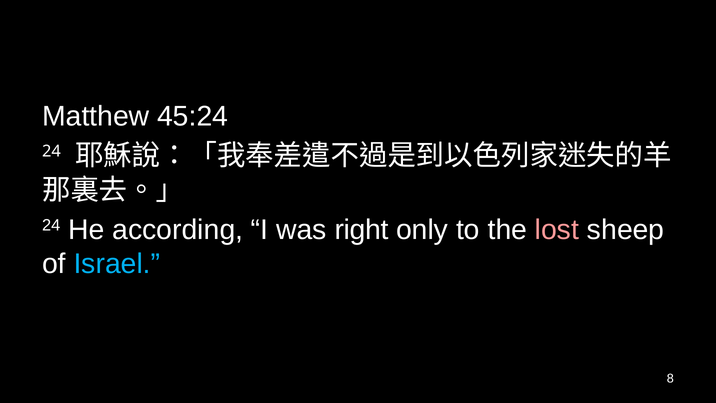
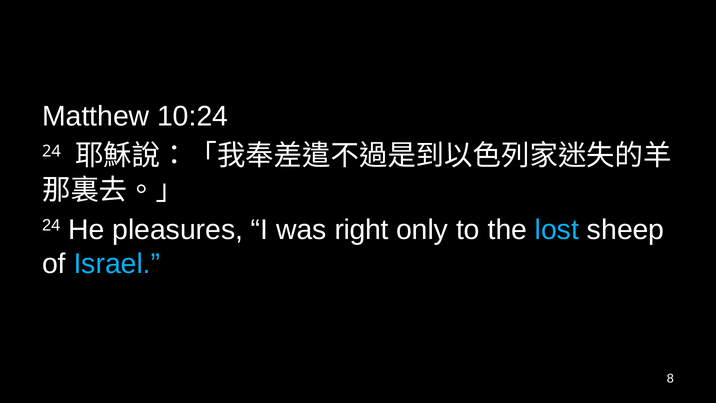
45:24: 45:24 -> 10:24 (193, 116)
according: according -> pleasures (178, 230)
lost colour: pink -> light blue (557, 230)
